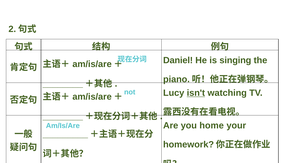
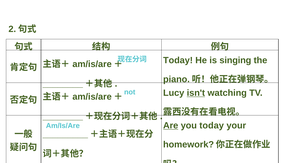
Daniel: Daniel -> Today (178, 60)
Are underline: none -> present (171, 126)
you home: home -> today (212, 126)
